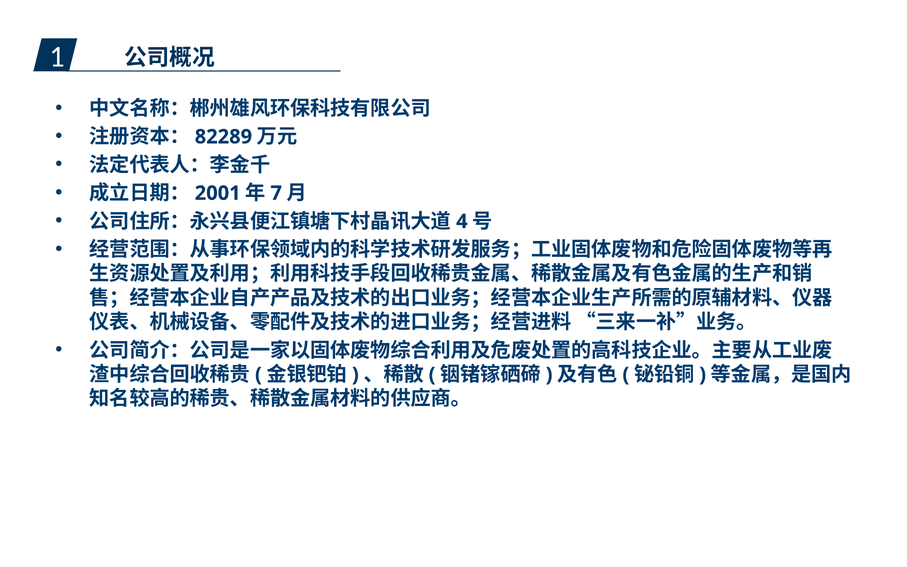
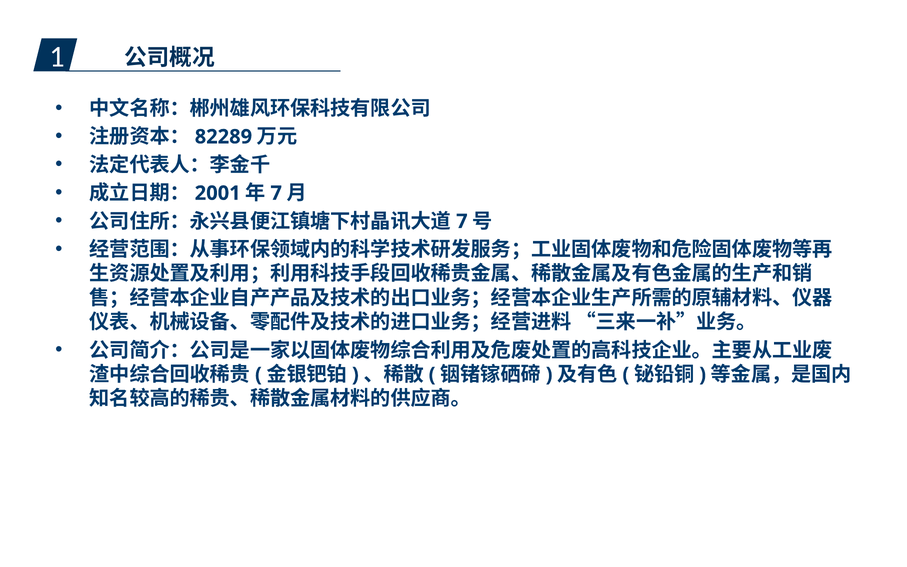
4: 4 -> 7 (462, 221)
